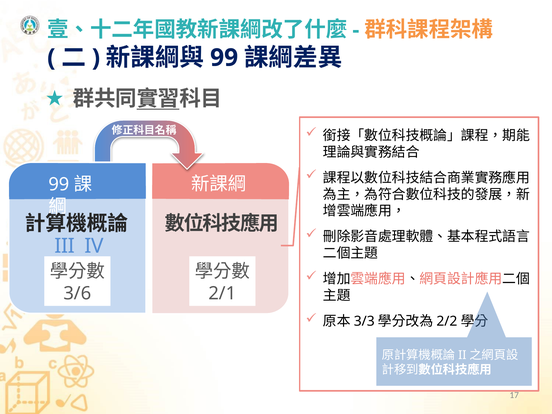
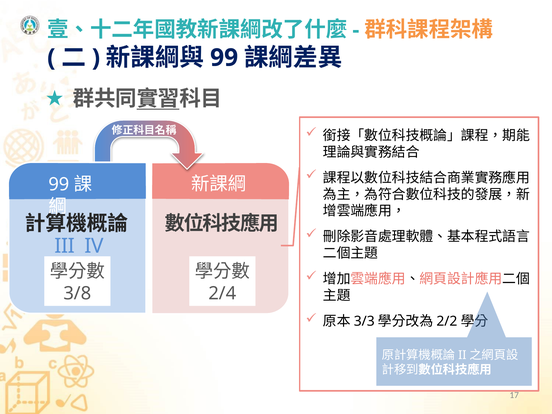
3/6: 3/6 -> 3/8 (77, 293)
2/1: 2/1 -> 2/4 (222, 293)
